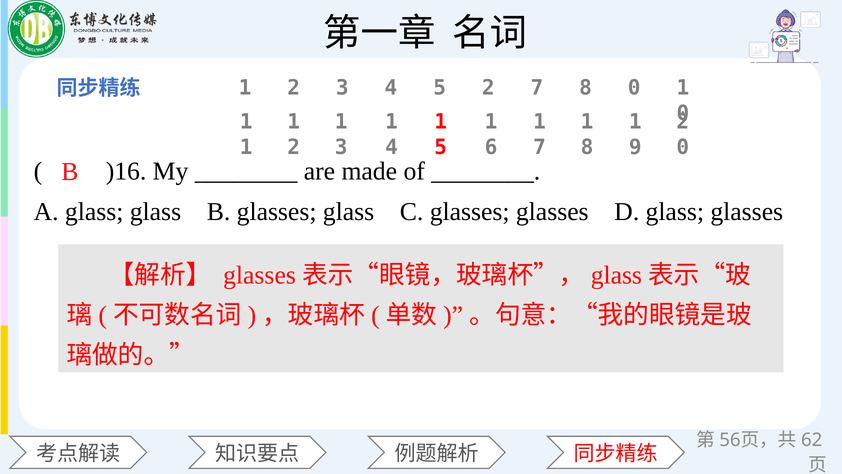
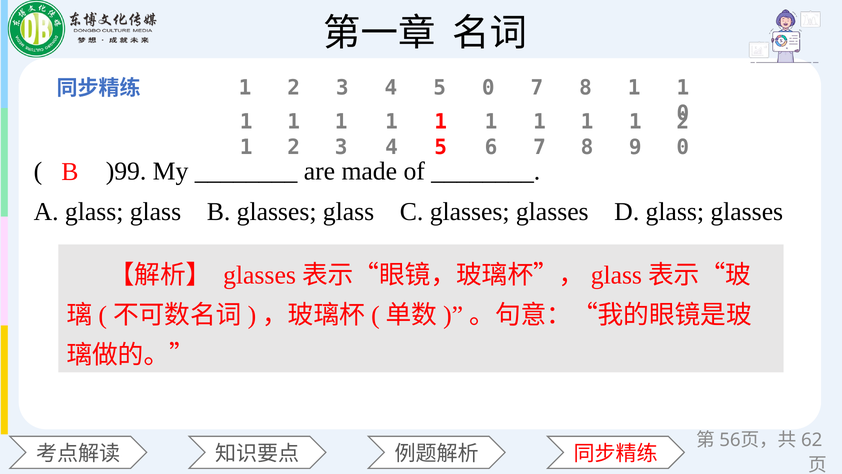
5 2: 2 -> 0 (488, 88)
7 8 0: 0 -> 1 (634, 88)
)16: )16 -> )99 (126, 171)
